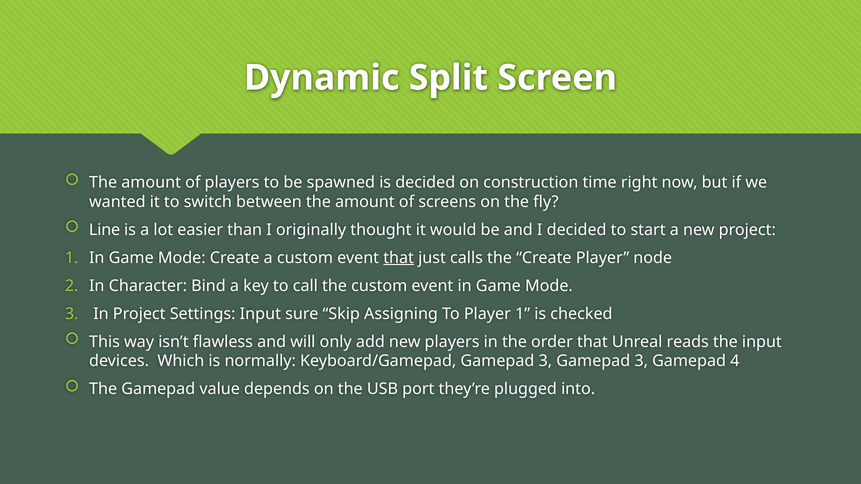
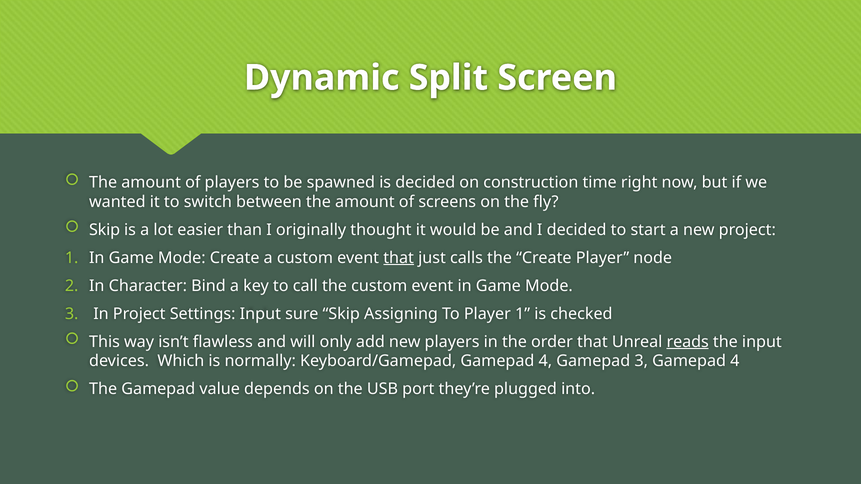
Line: Line -> Skip (105, 230)
reads underline: none -> present (688, 342)
Keyboard/Gamepad Gamepad 3: 3 -> 4 (545, 361)
